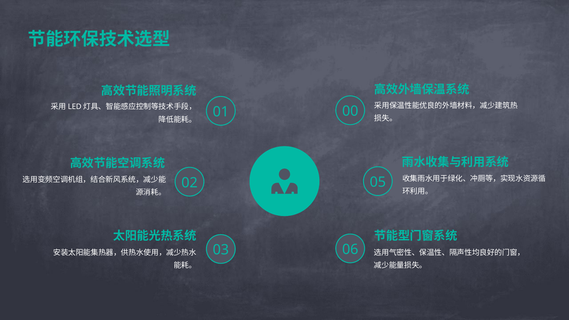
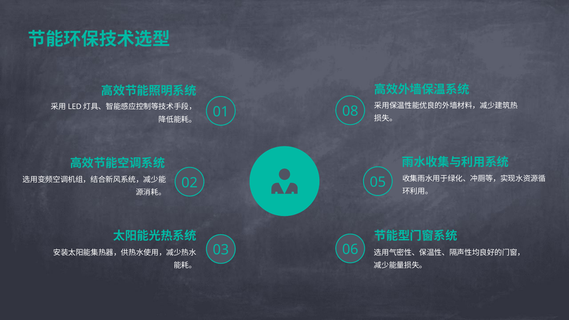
00: 00 -> 08 (350, 111)
